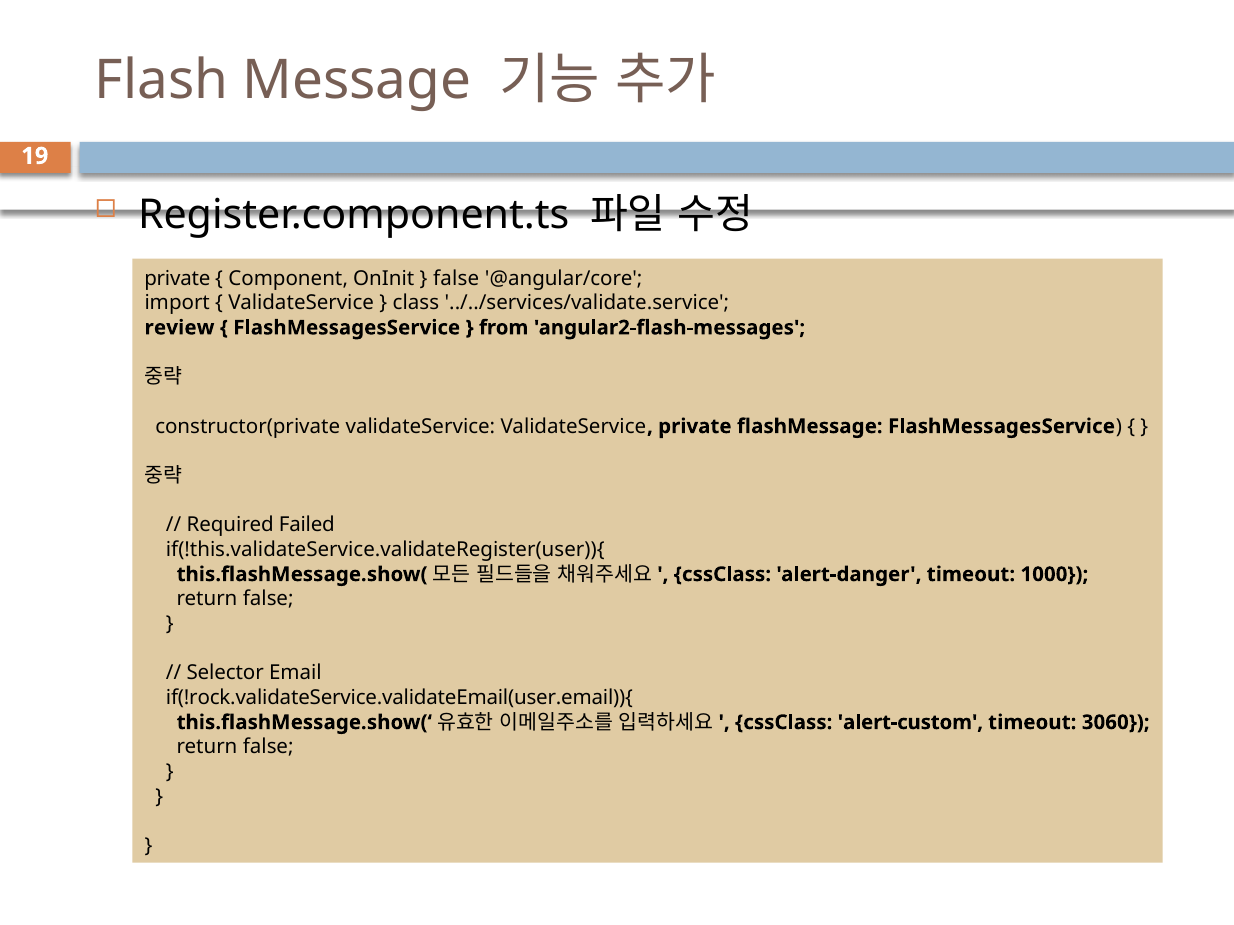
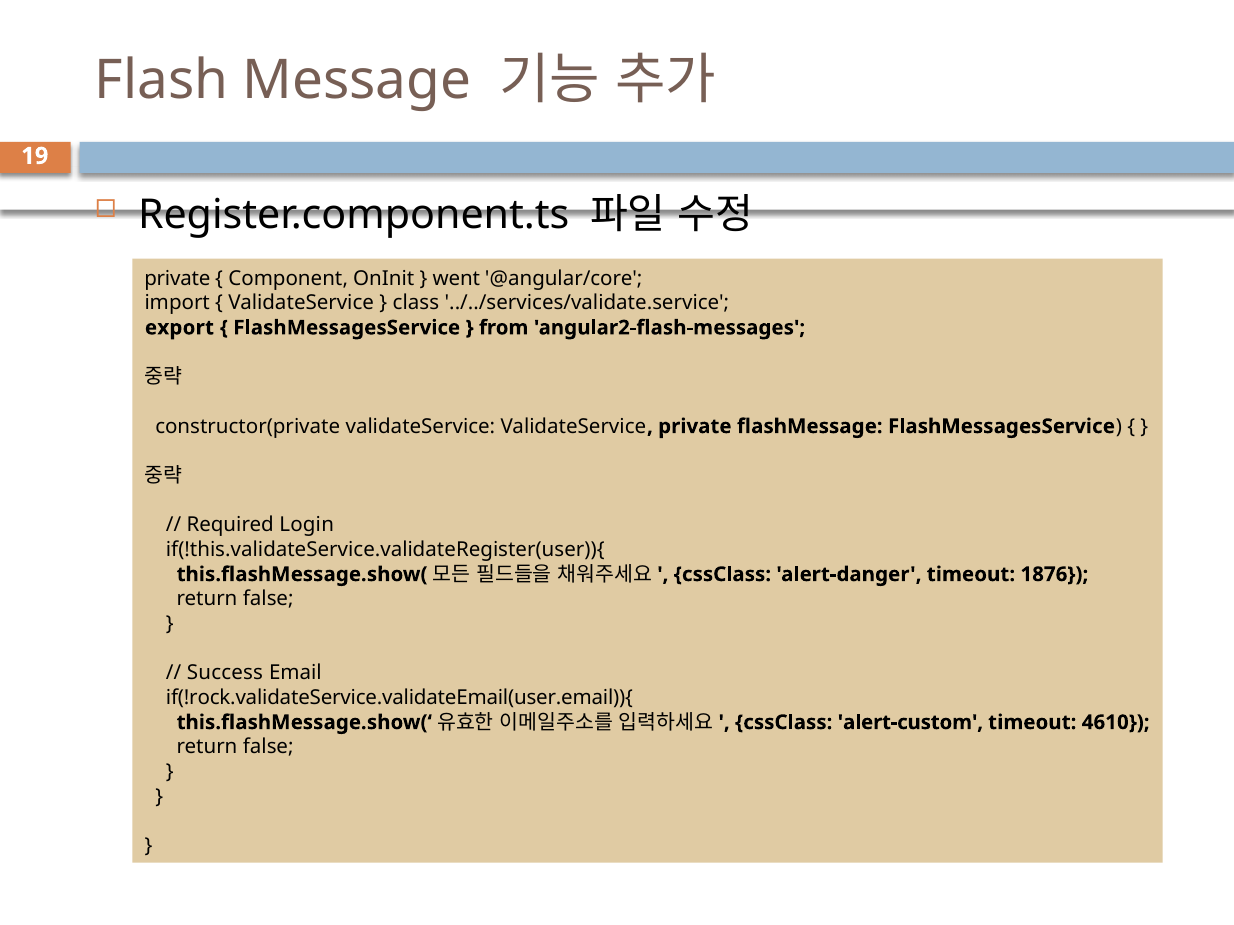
false: false -> went (456, 278)
review: review -> export (179, 328)
Failed: Failed -> Login (307, 525)
1000: 1000 -> 1876 (1054, 575)
Selector: Selector -> Success (225, 673)
3060: 3060 -> 4610 (1116, 723)
